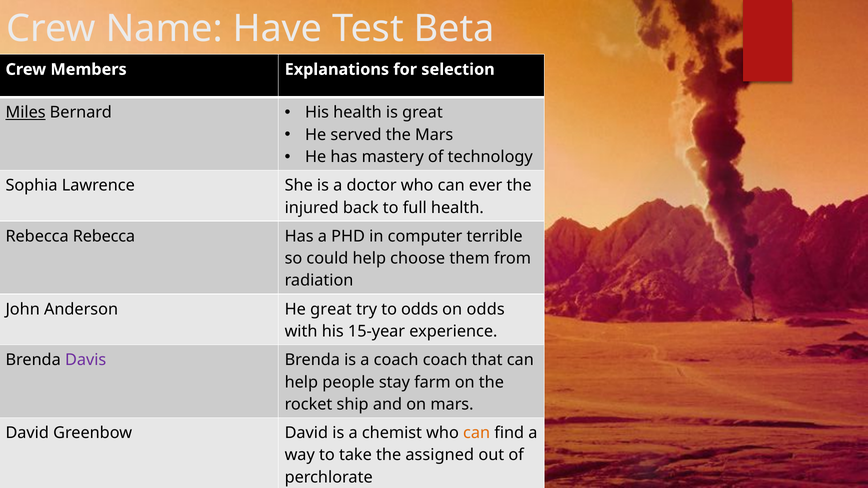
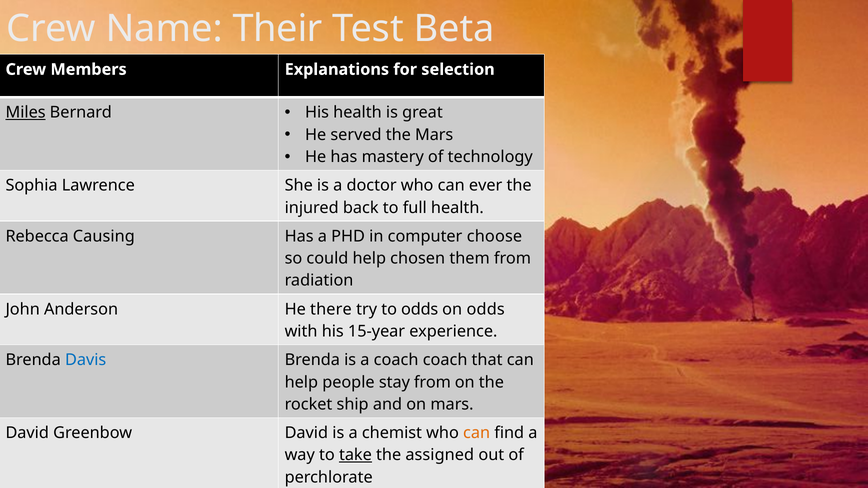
Have: Have -> Their (278, 29)
Rebecca Rebecca: Rebecca -> Causing (104, 236)
terrible: terrible -> choose (494, 236)
choose: choose -> chosen (418, 259)
He great: great -> there (331, 309)
Davis colour: purple -> blue (86, 360)
stay farm: farm -> from (432, 382)
take underline: none -> present (355, 455)
